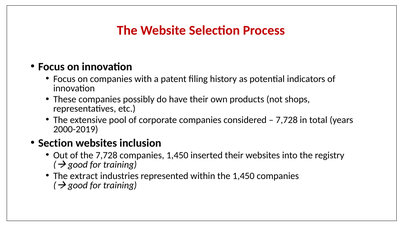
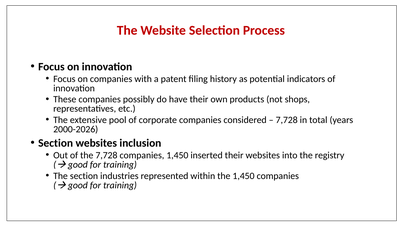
2000-2019: 2000-2019 -> 2000-2026 (76, 129)
The extract: extract -> section (84, 176)
